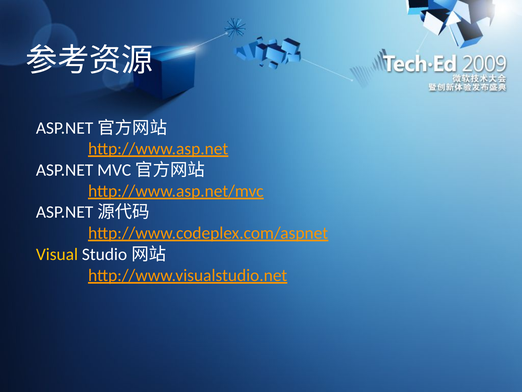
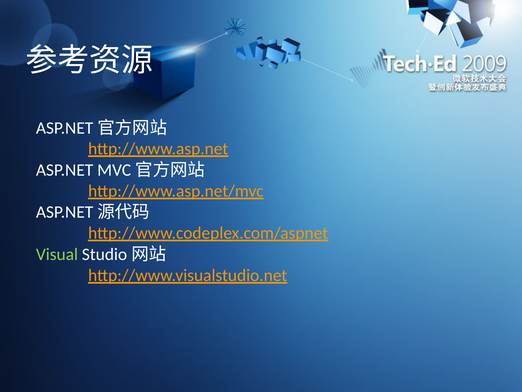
Visual colour: yellow -> light green (57, 254)
